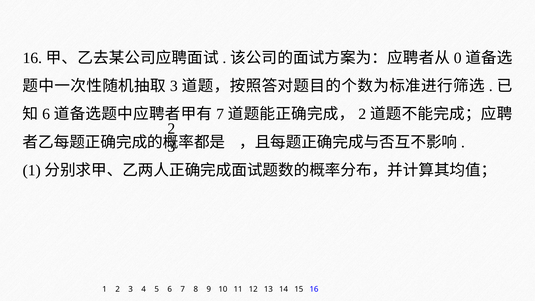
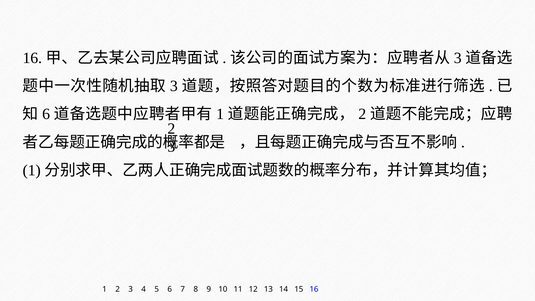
0: 0 -> 3 (458, 58)
7: 7 -> 1 (220, 114)
